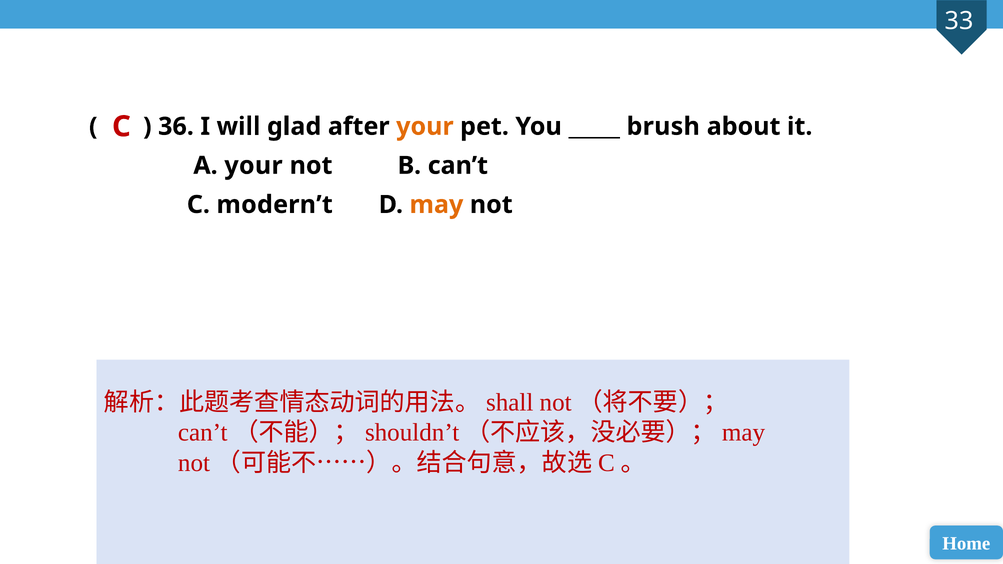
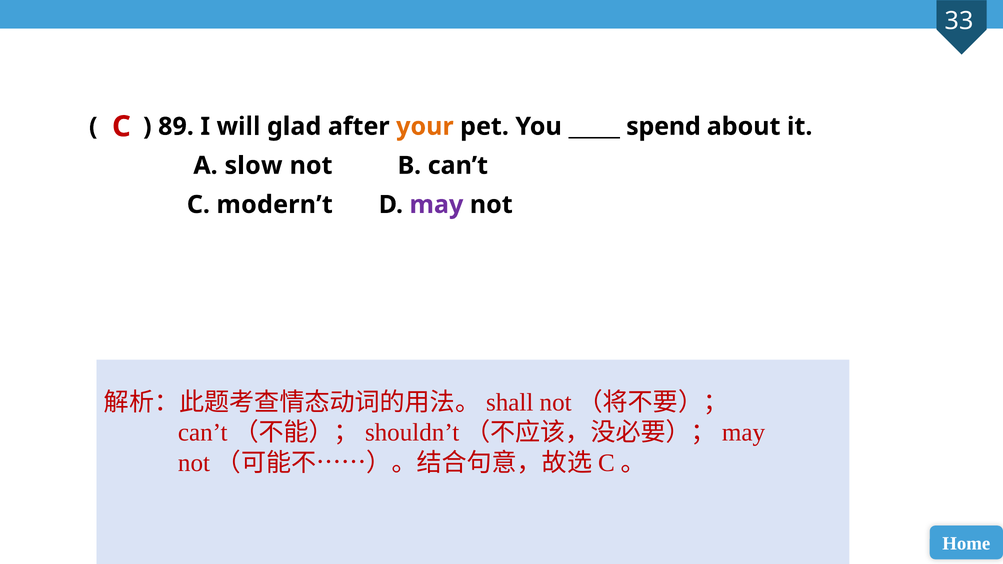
36: 36 -> 89 (176, 127)
brush: brush -> spend (663, 127)
A your: your -> slow (253, 166)
may colour: orange -> purple (436, 205)
